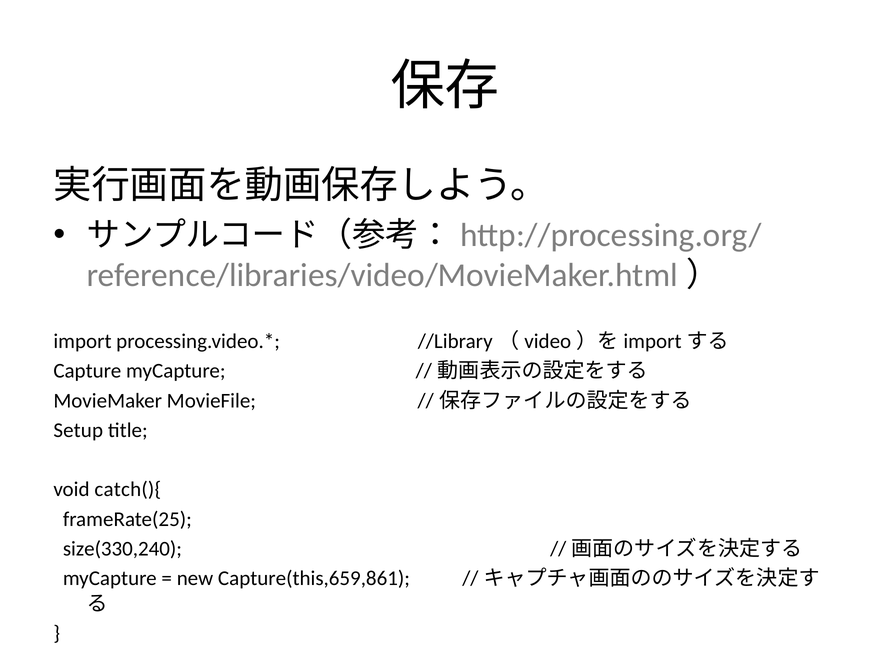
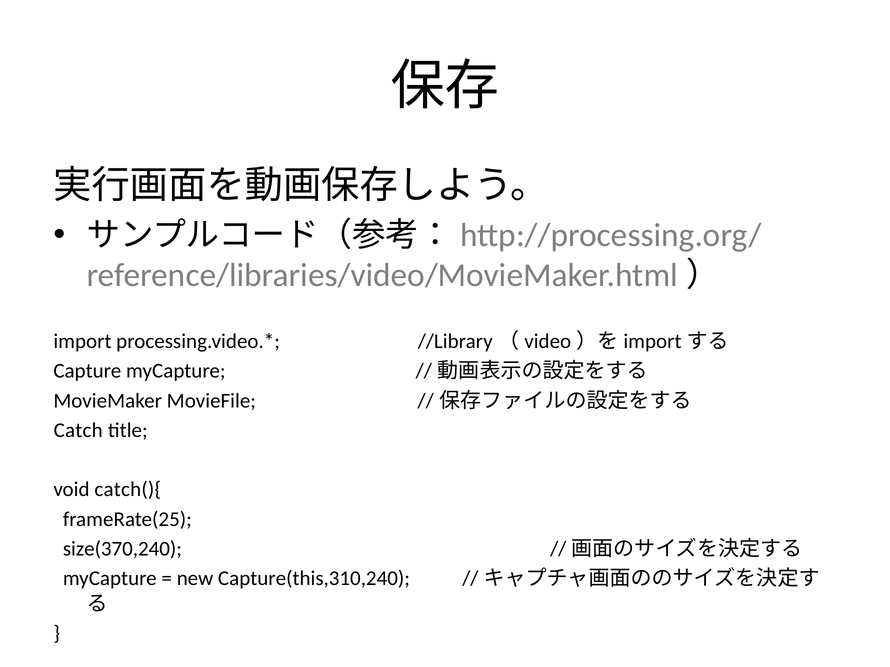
Setup: Setup -> Catch (78, 431)
size(330,240: size(330,240 -> size(370,240 (122, 549)
Capture(this,659,861: Capture(this,659,861 -> Capture(this,310,240 (314, 579)
